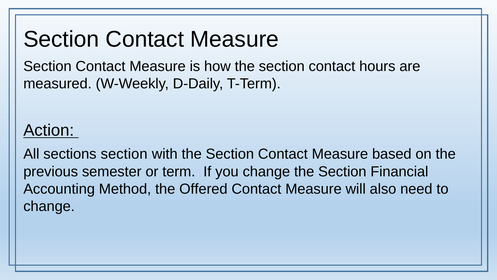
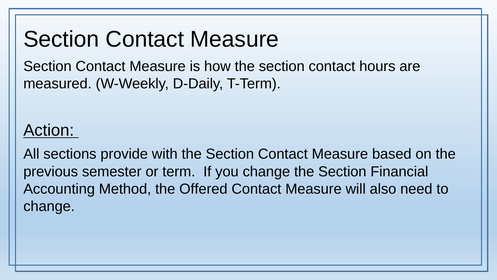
sections section: section -> provide (124, 154)
